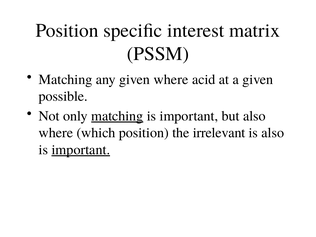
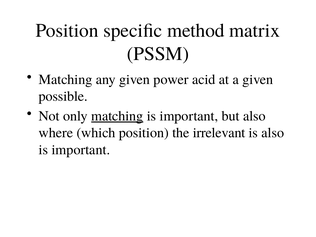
interest: interest -> method (196, 31)
given where: where -> power (171, 79)
important underline: present -> none (81, 150)
